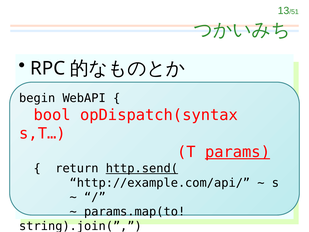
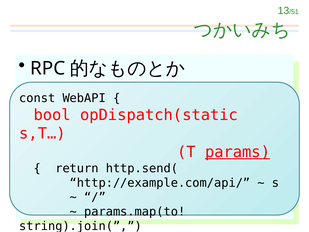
begin: begin -> const (37, 98)
opDispatch(syntax: opDispatch(syntax -> opDispatch(static (159, 115)
http.send( underline: present -> none (142, 168)
